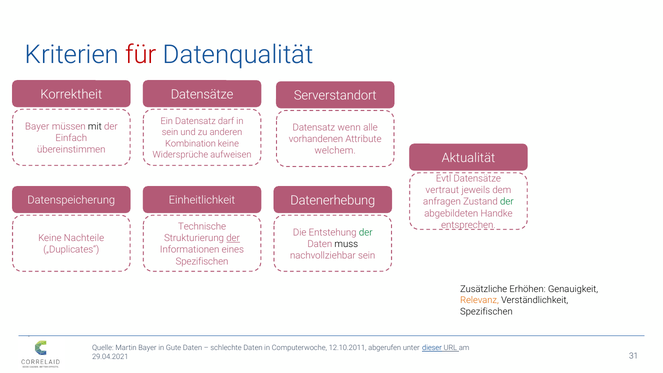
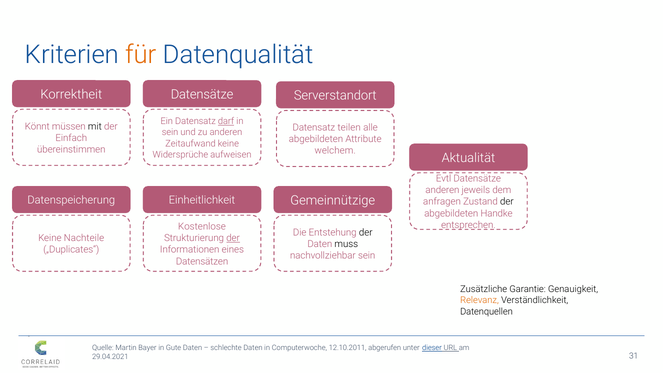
für colour: red -> orange (141, 55)
darf underline: none -> present (226, 121)
Bayer: Bayer -> Könnt (37, 126)
wenn: wenn -> teilen (349, 128)
vorhandenen: vorhandenen -> abgebildeten (316, 139)
Kombination: Kombination -> Zeitaufwand (190, 143)
vertraut: vertraut -> anderen (442, 190)
Datenerhebung: Datenerhebung -> Gemeinnützige (333, 200)
der colour: green -> black (507, 202)
Technische: Technische -> Kostenlose (202, 227)
der colour: green -> black (366, 232)
Spezifischen: Spezifischen -> Datensätzen (202, 261)
Erhöhen: Erhöhen -> Garantie (528, 289)
Spezifischen: Spezifischen -> Datenquellen (486, 311)
